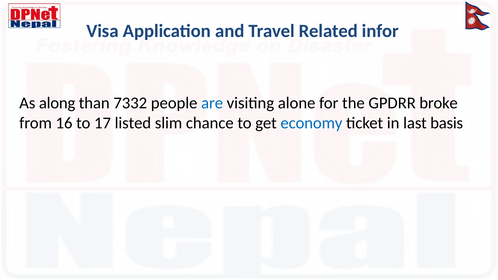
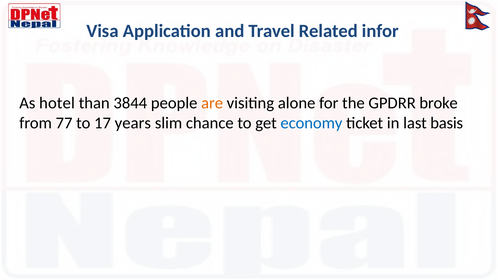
along: along -> hotel (57, 103)
7332: 7332 -> 3844 (130, 103)
are colour: blue -> orange (212, 103)
16: 16 -> 77 (64, 123)
listed: listed -> years (133, 123)
